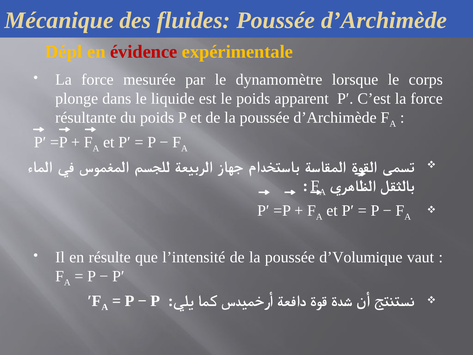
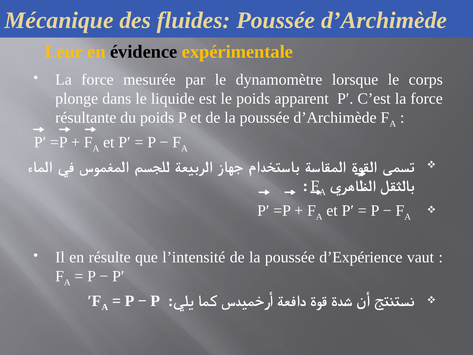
Dépl: Dépl -> Leur (64, 52)
évidence colour: red -> black (144, 52)
d’Volumique: d’Volumique -> d’Expérience (361, 257)
